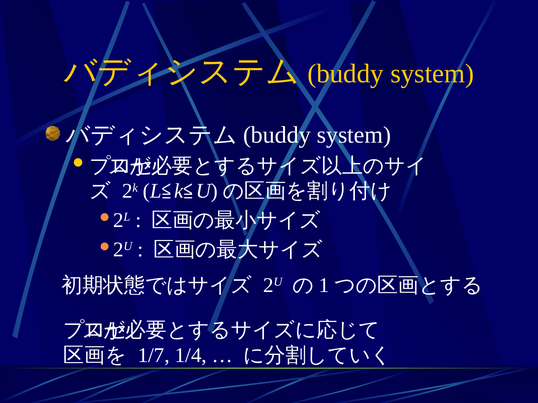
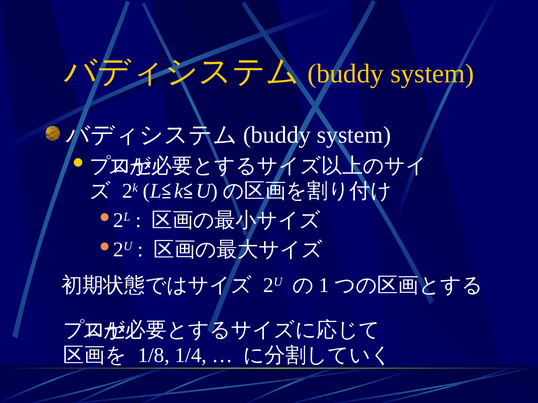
1/7: 1/7 -> 1/8 (154, 356)
